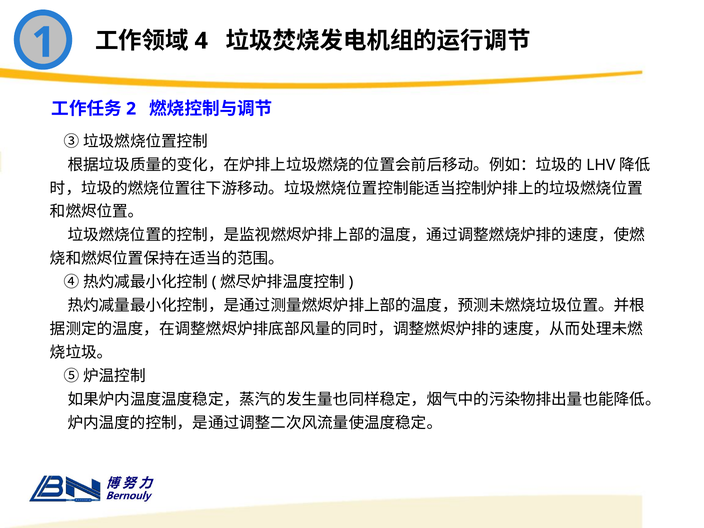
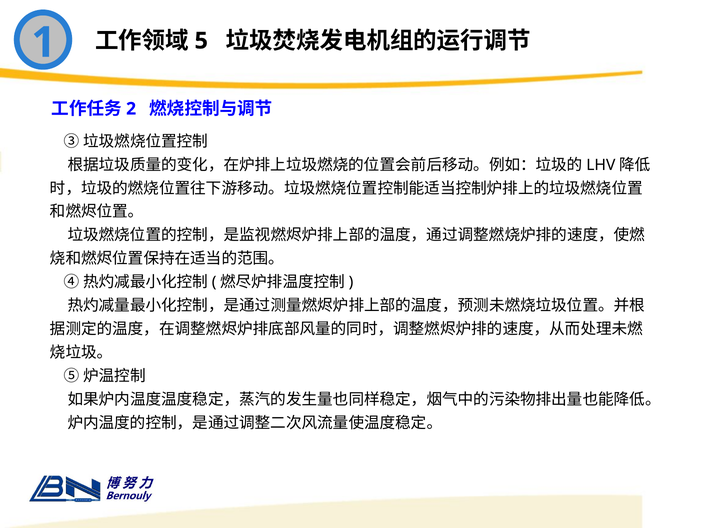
4: 4 -> 5 (201, 41)
